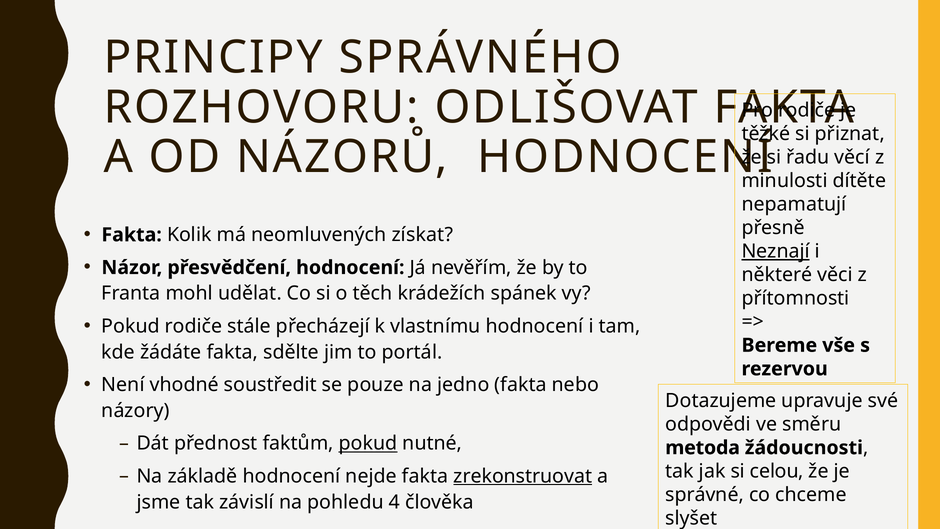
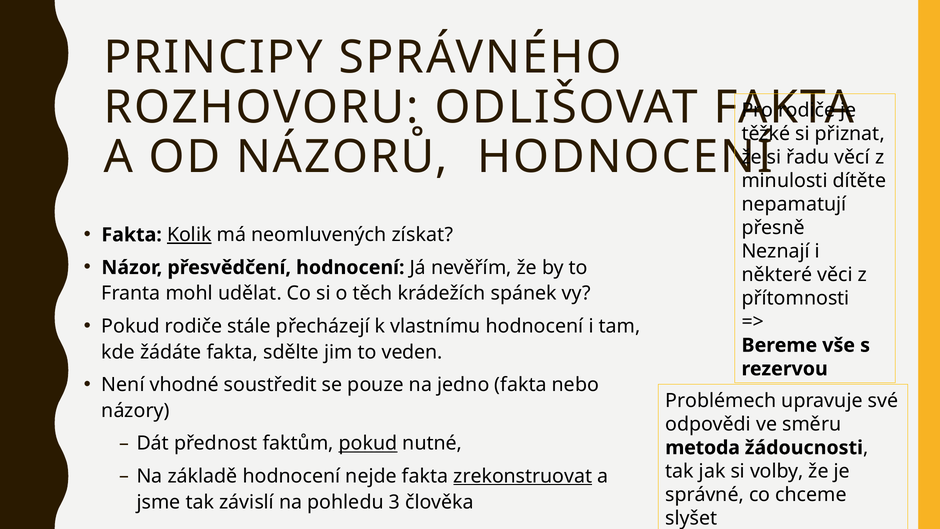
Kolik underline: none -> present (189, 235)
Neznají underline: present -> none (776, 251)
portál: portál -> veden (412, 352)
Dotazujeme: Dotazujeme -> Problémech (721, 401)
celou: celou -> volby (777, 471)
4: 4 -> 3 (394, 502)
